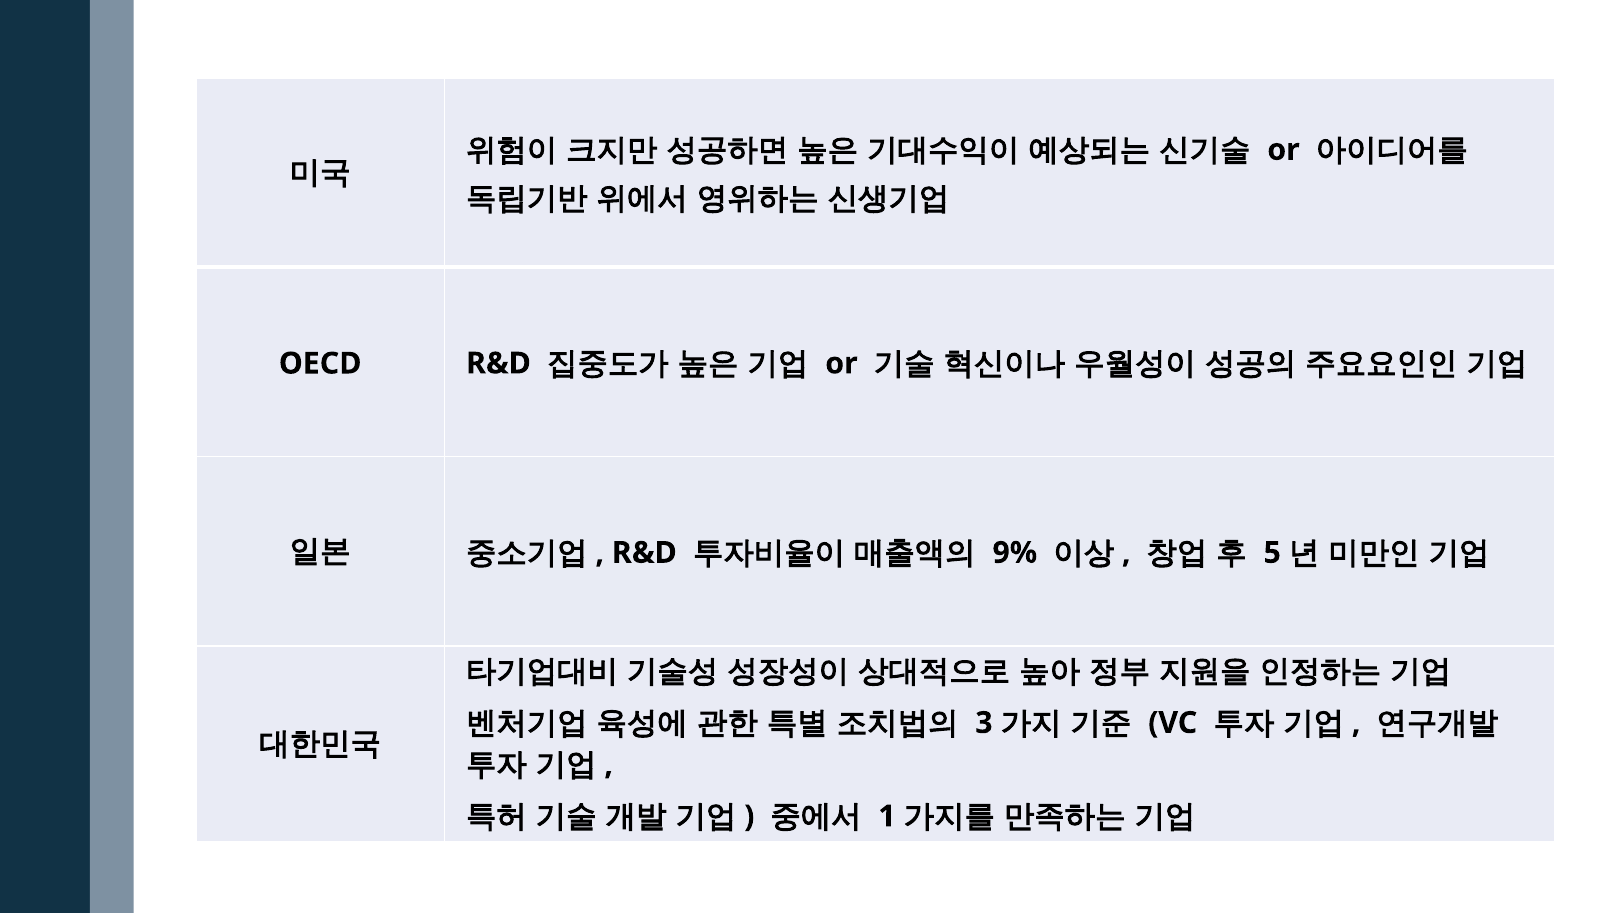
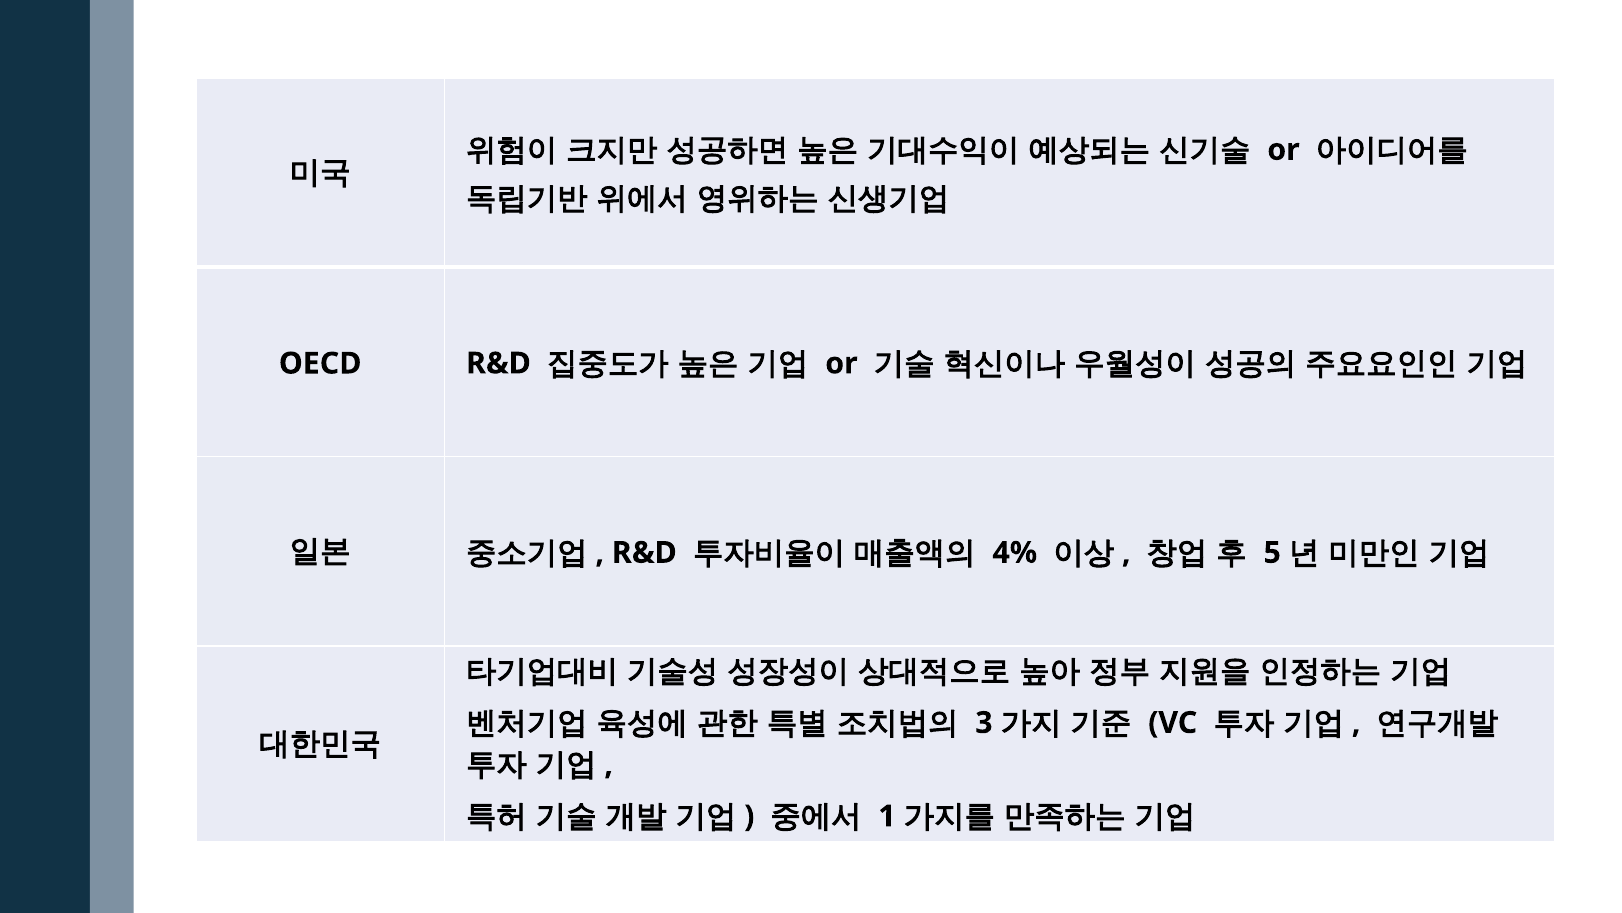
9%: 9% -> 4% (1015, 552)
